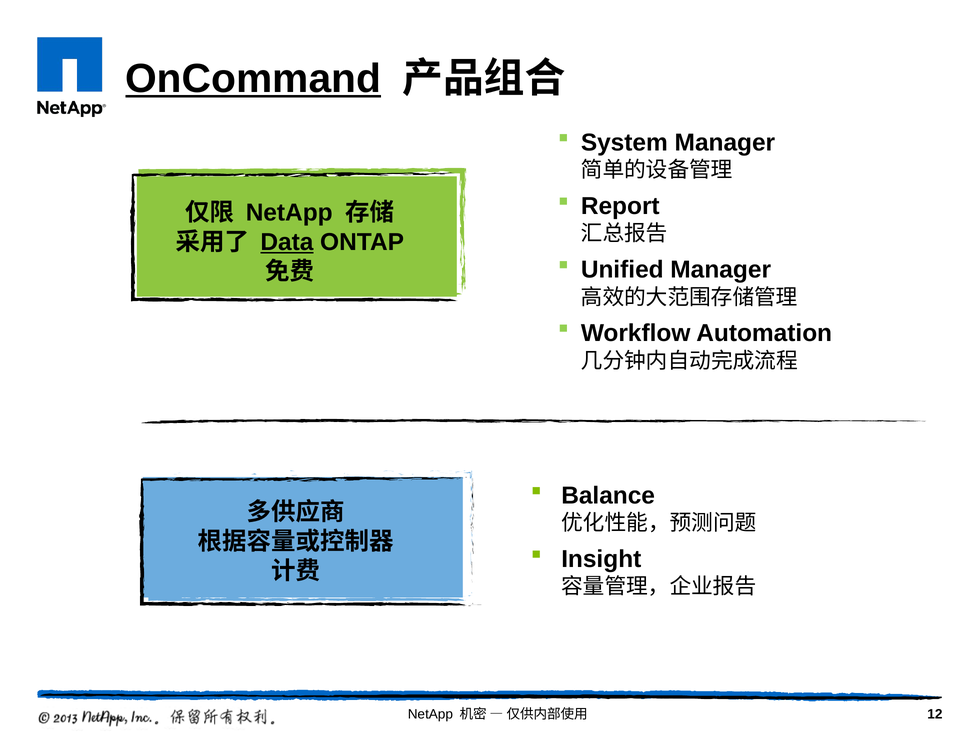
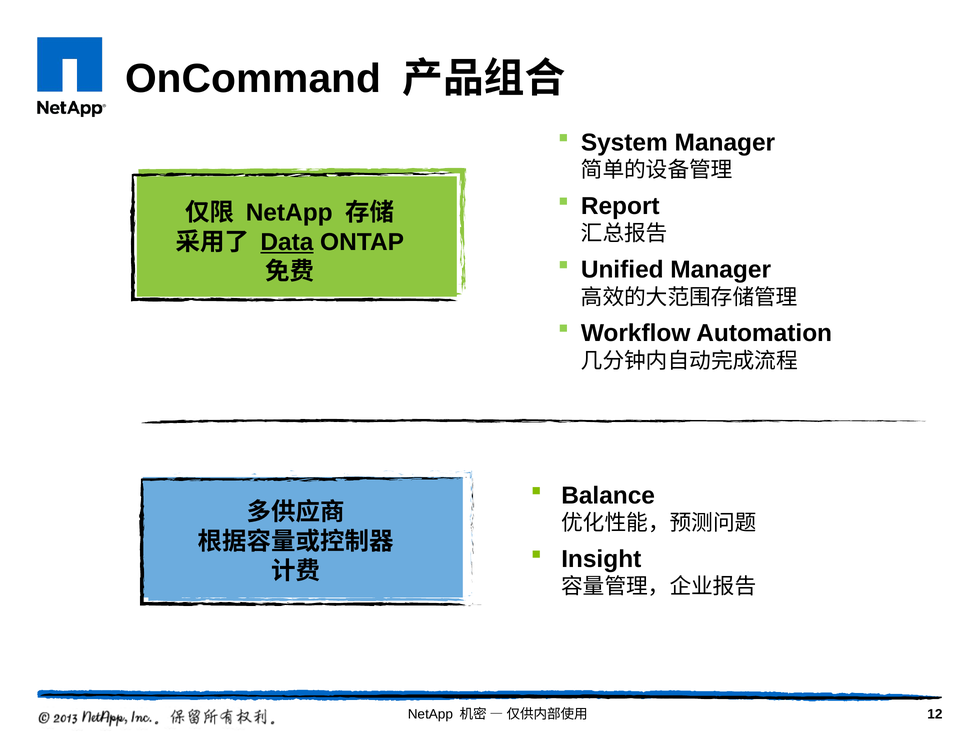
OnCommand underline: present -> none (253, 79)
